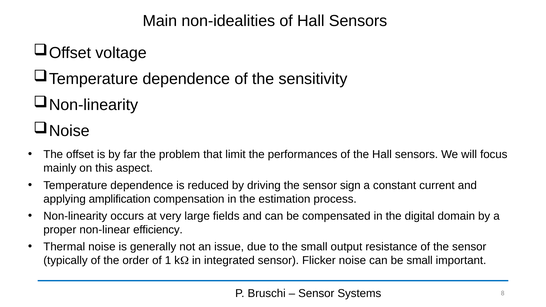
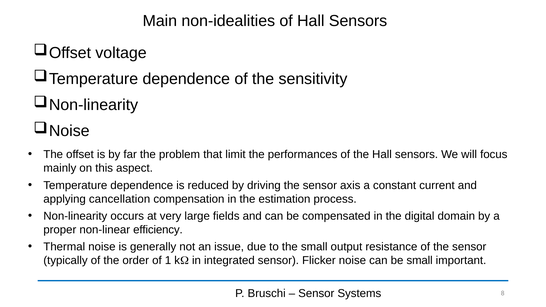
sign: sign -> axis (350, 185)
amplification: amplification -> cancellation (120, 199)
